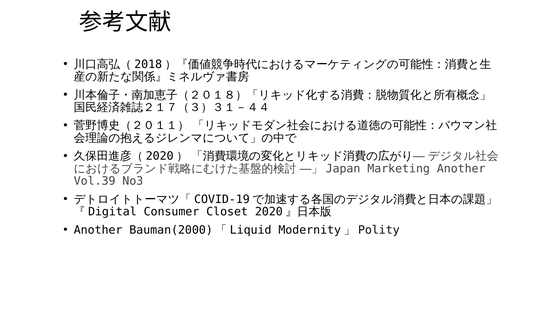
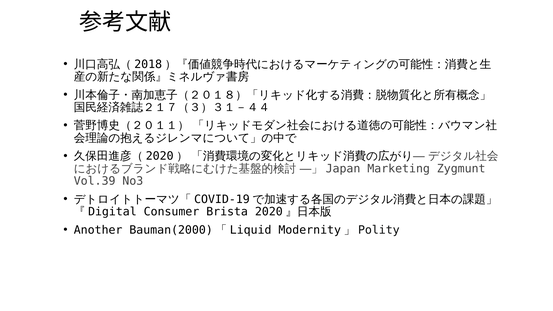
Marketing Another: Another -> Zygmunt (461, 169)
Closet: Closet -> Brista (227, 212)
